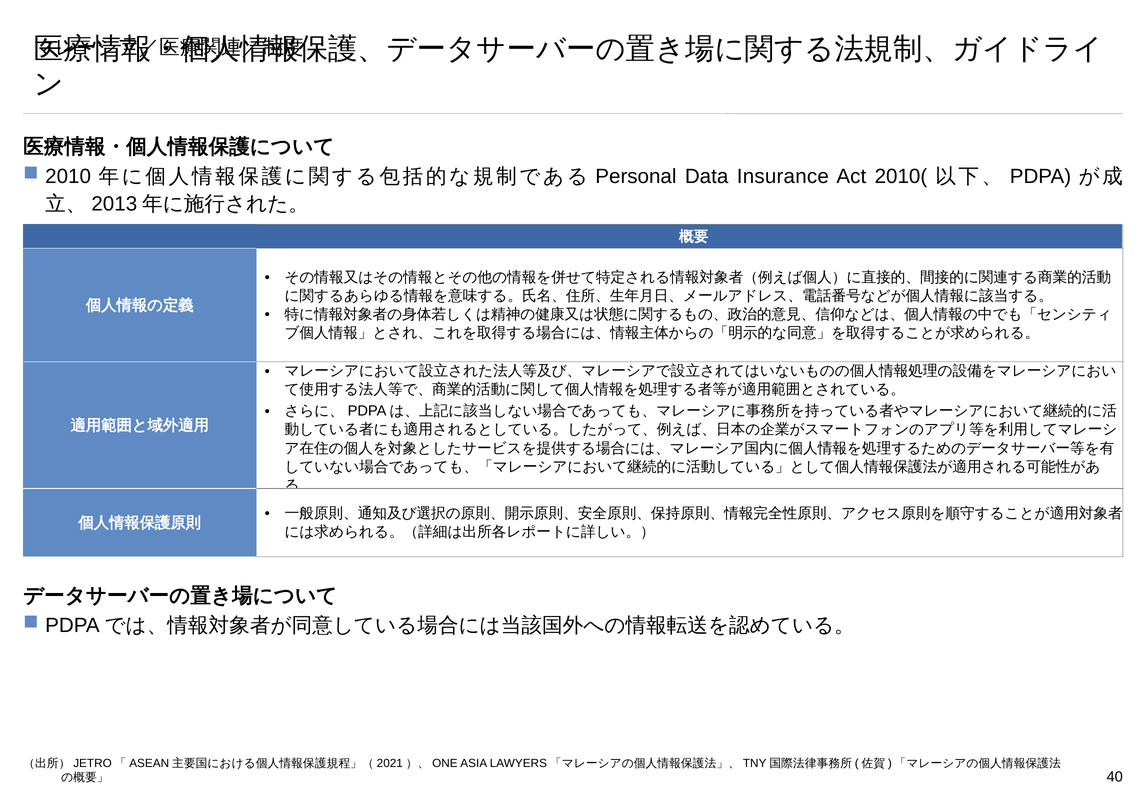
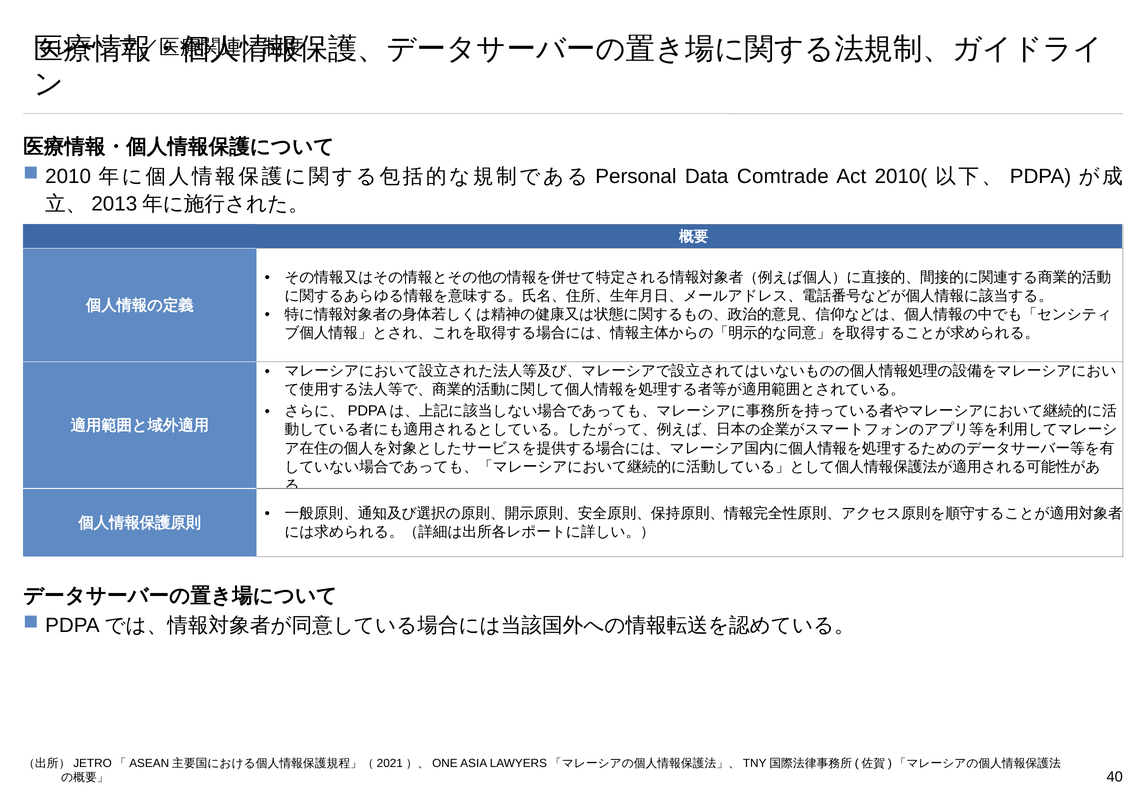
Insurance: Insurance -> Comtrade (783, 176)
